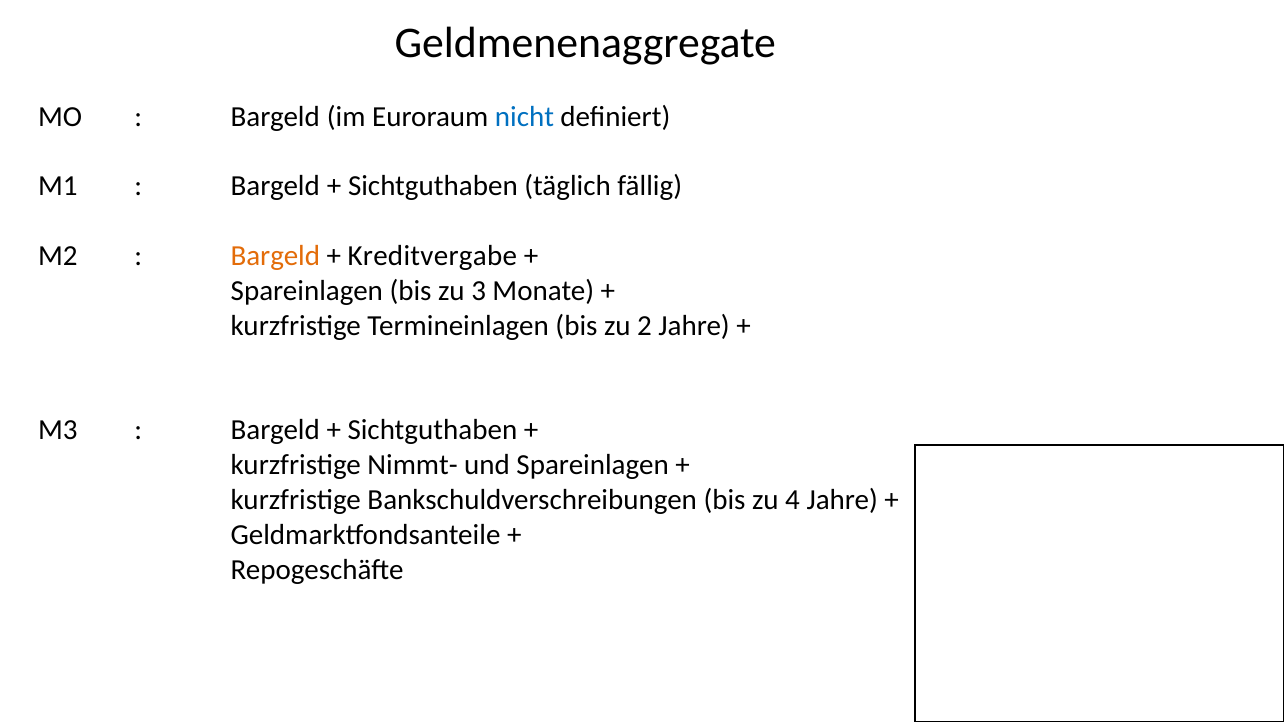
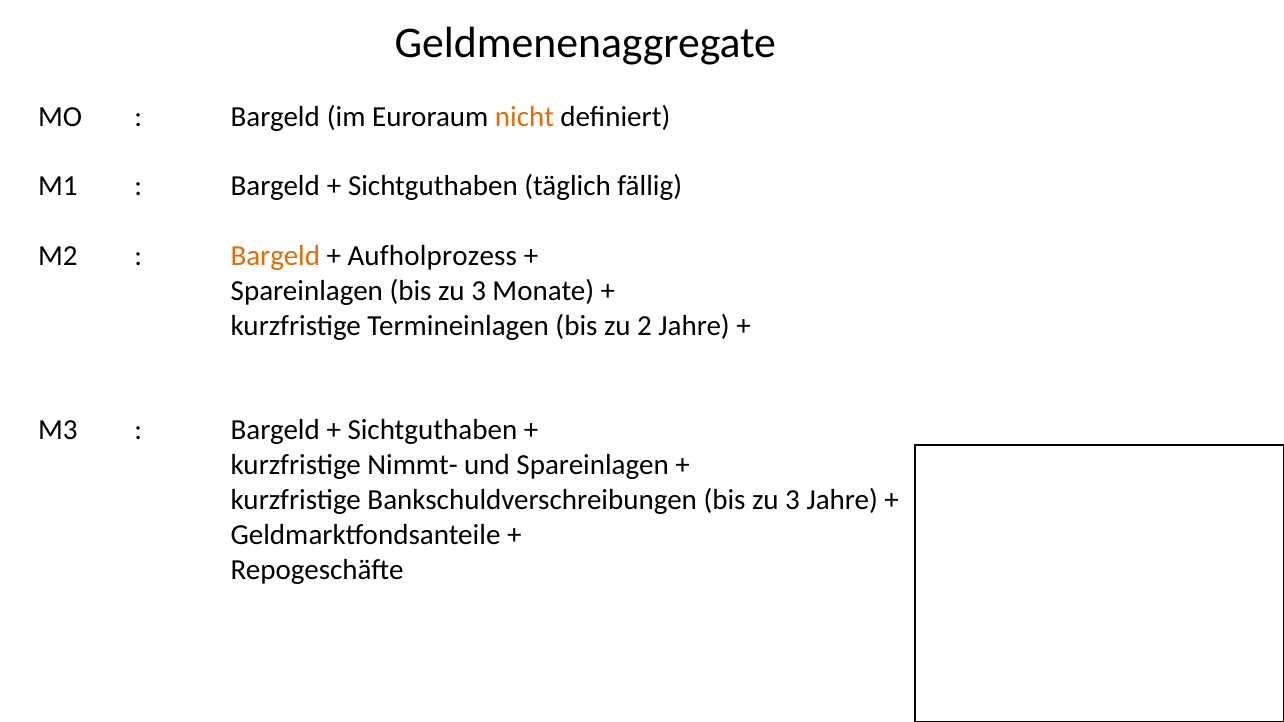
nicht colour: blue -> orange (524, 117)
Kreditvergabe: Kreditvergabe -> Aufholprozess (432, 256)
Bankschuldverschreibungen bis zu 4: 4 -> 3 (793, 500)
